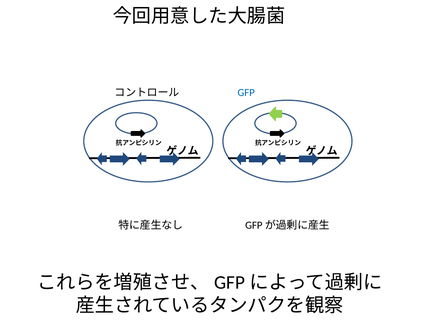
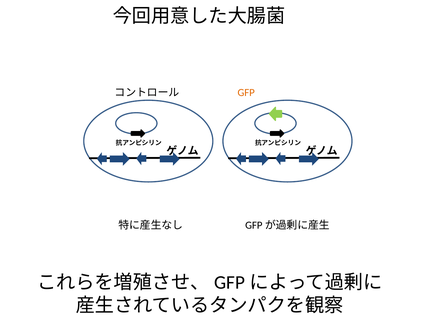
GFP colour: blue -> orange (246, 92)
